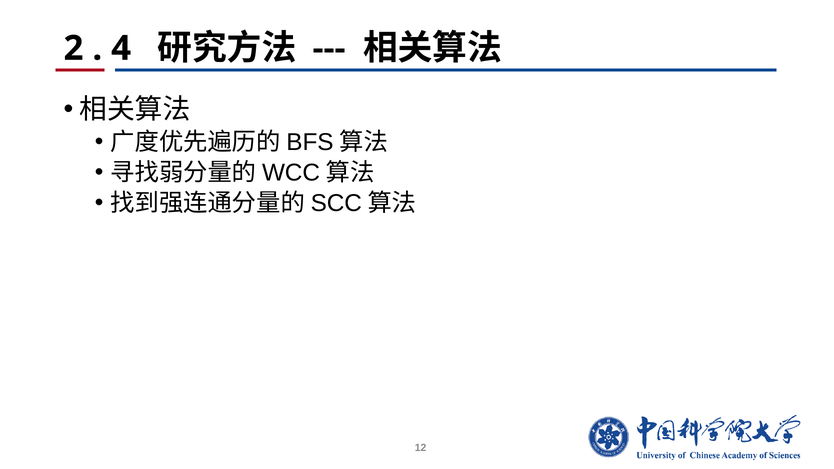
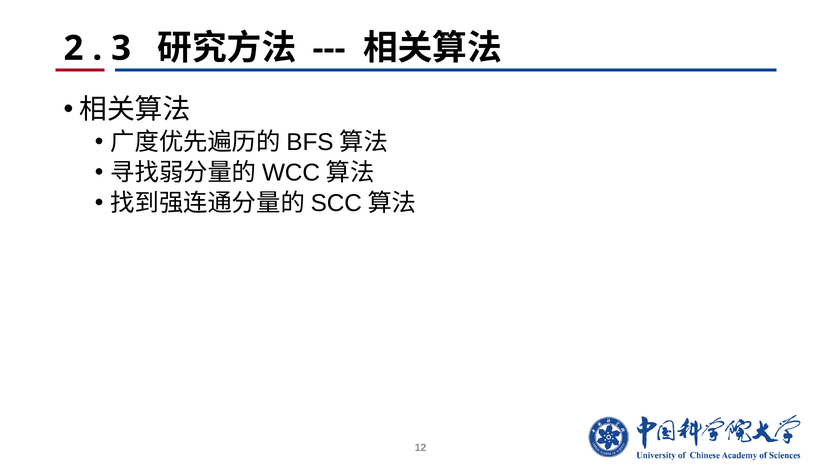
4: 4 -> 3 (121, 48)
